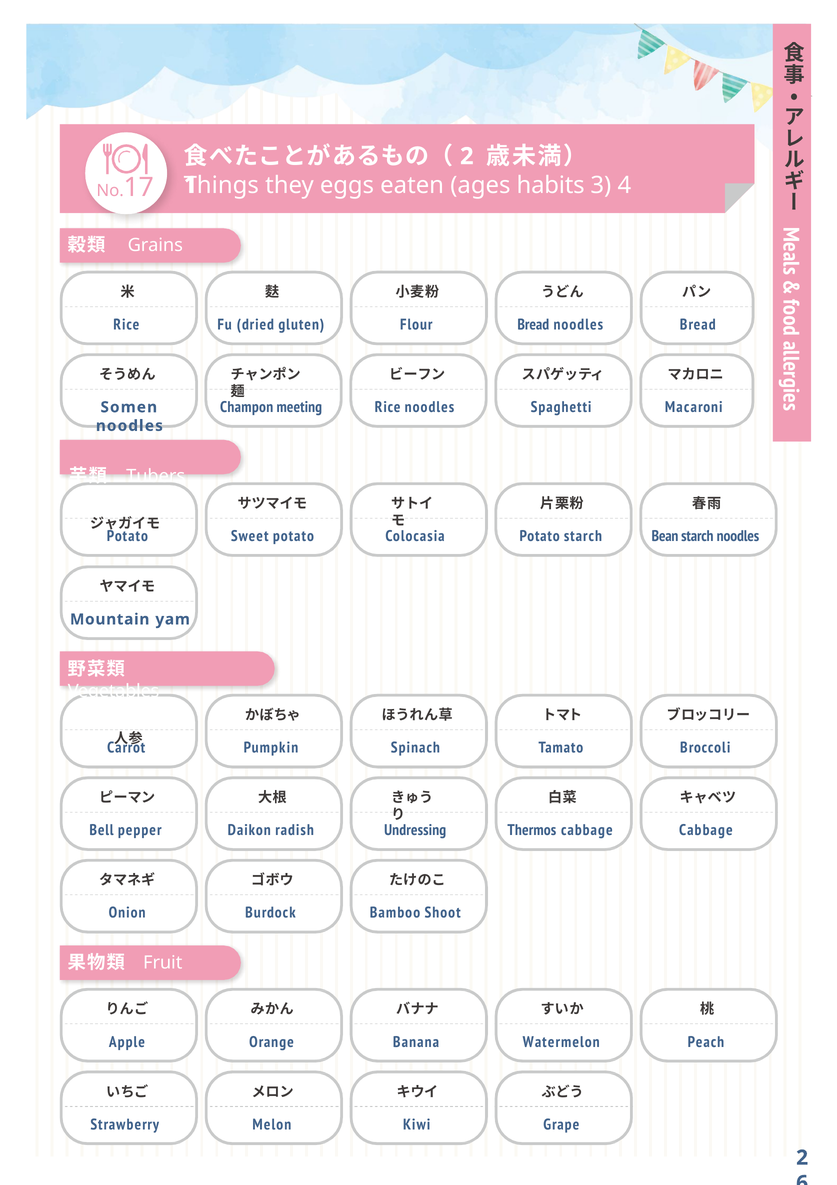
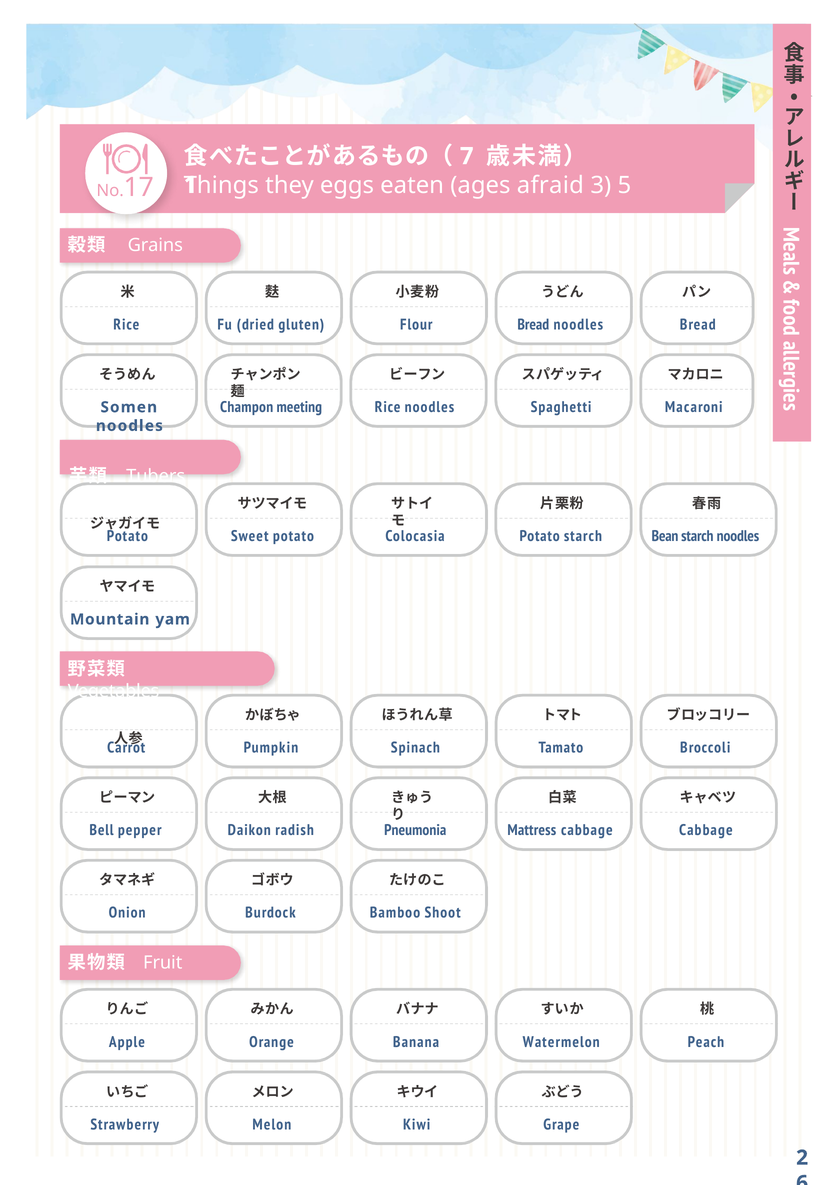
2: 2 -> 7 (467, 156)
habits: habits -> afraid (550, 185)
4: 4 -> 5 (624, 185)
Undressing: Undressing -> Pneumonia (415, 830)
Thermos: Thermos -> Mattress (532, 830)
